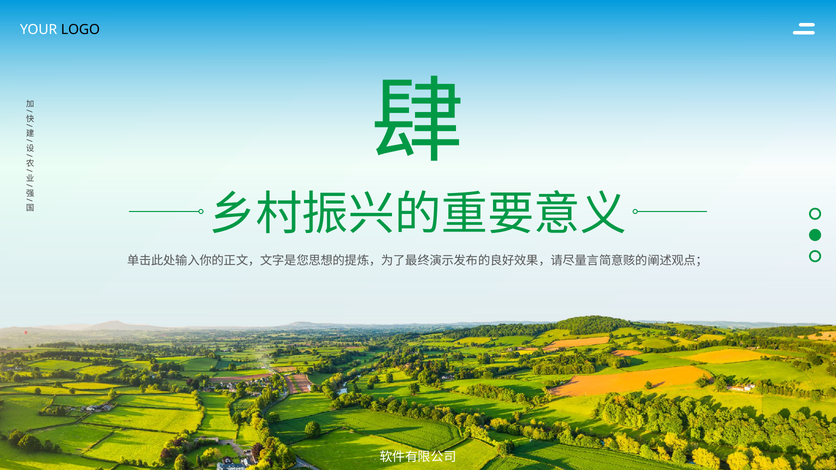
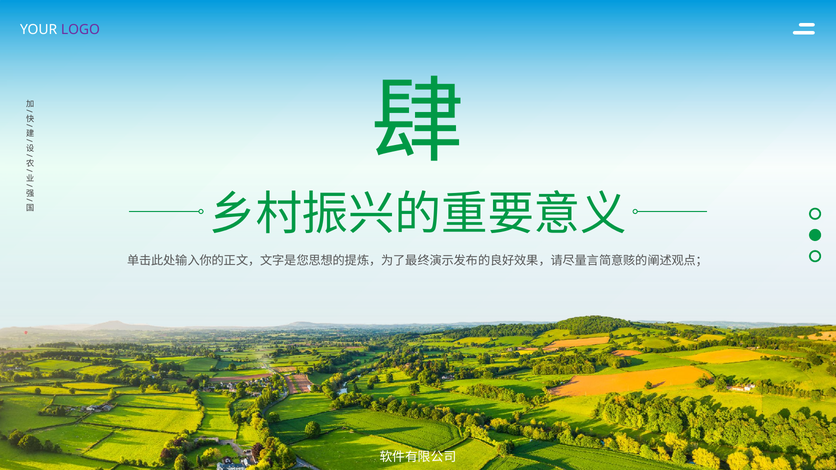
LOGO colour: black -> purple (80, 29)
